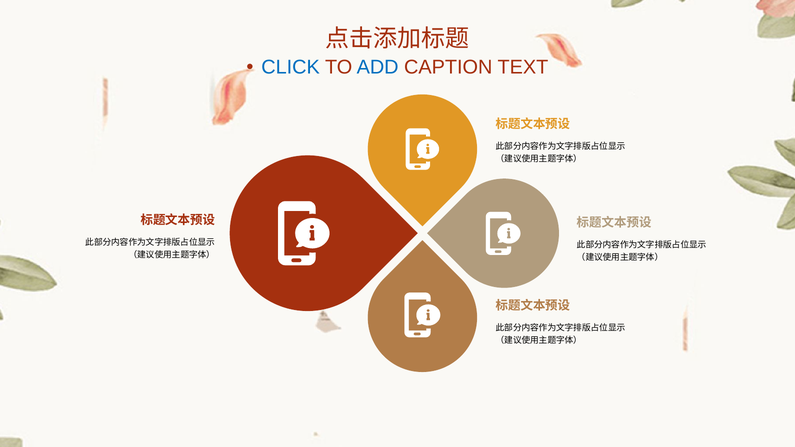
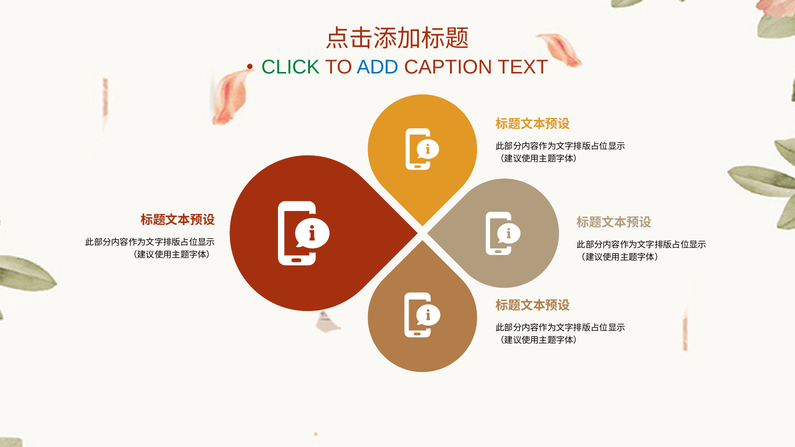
CLICK colour: blue -> green (291, 67)
